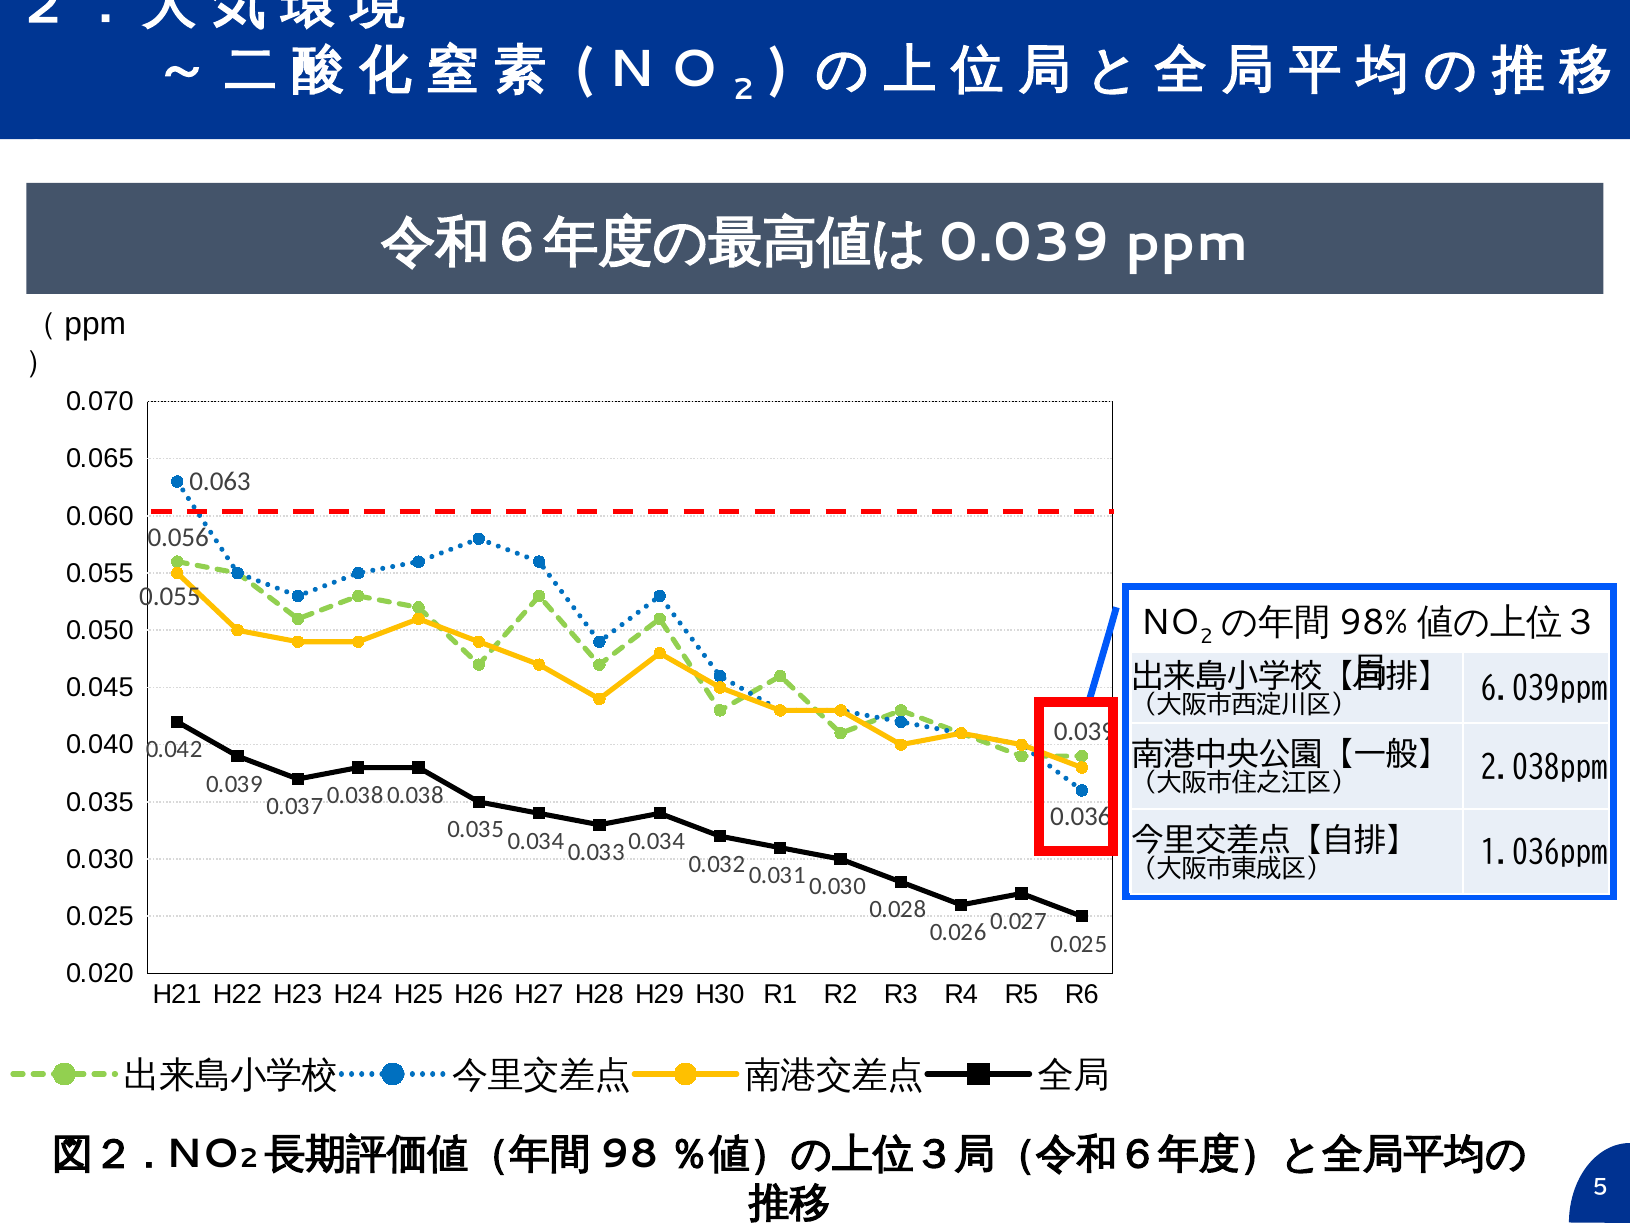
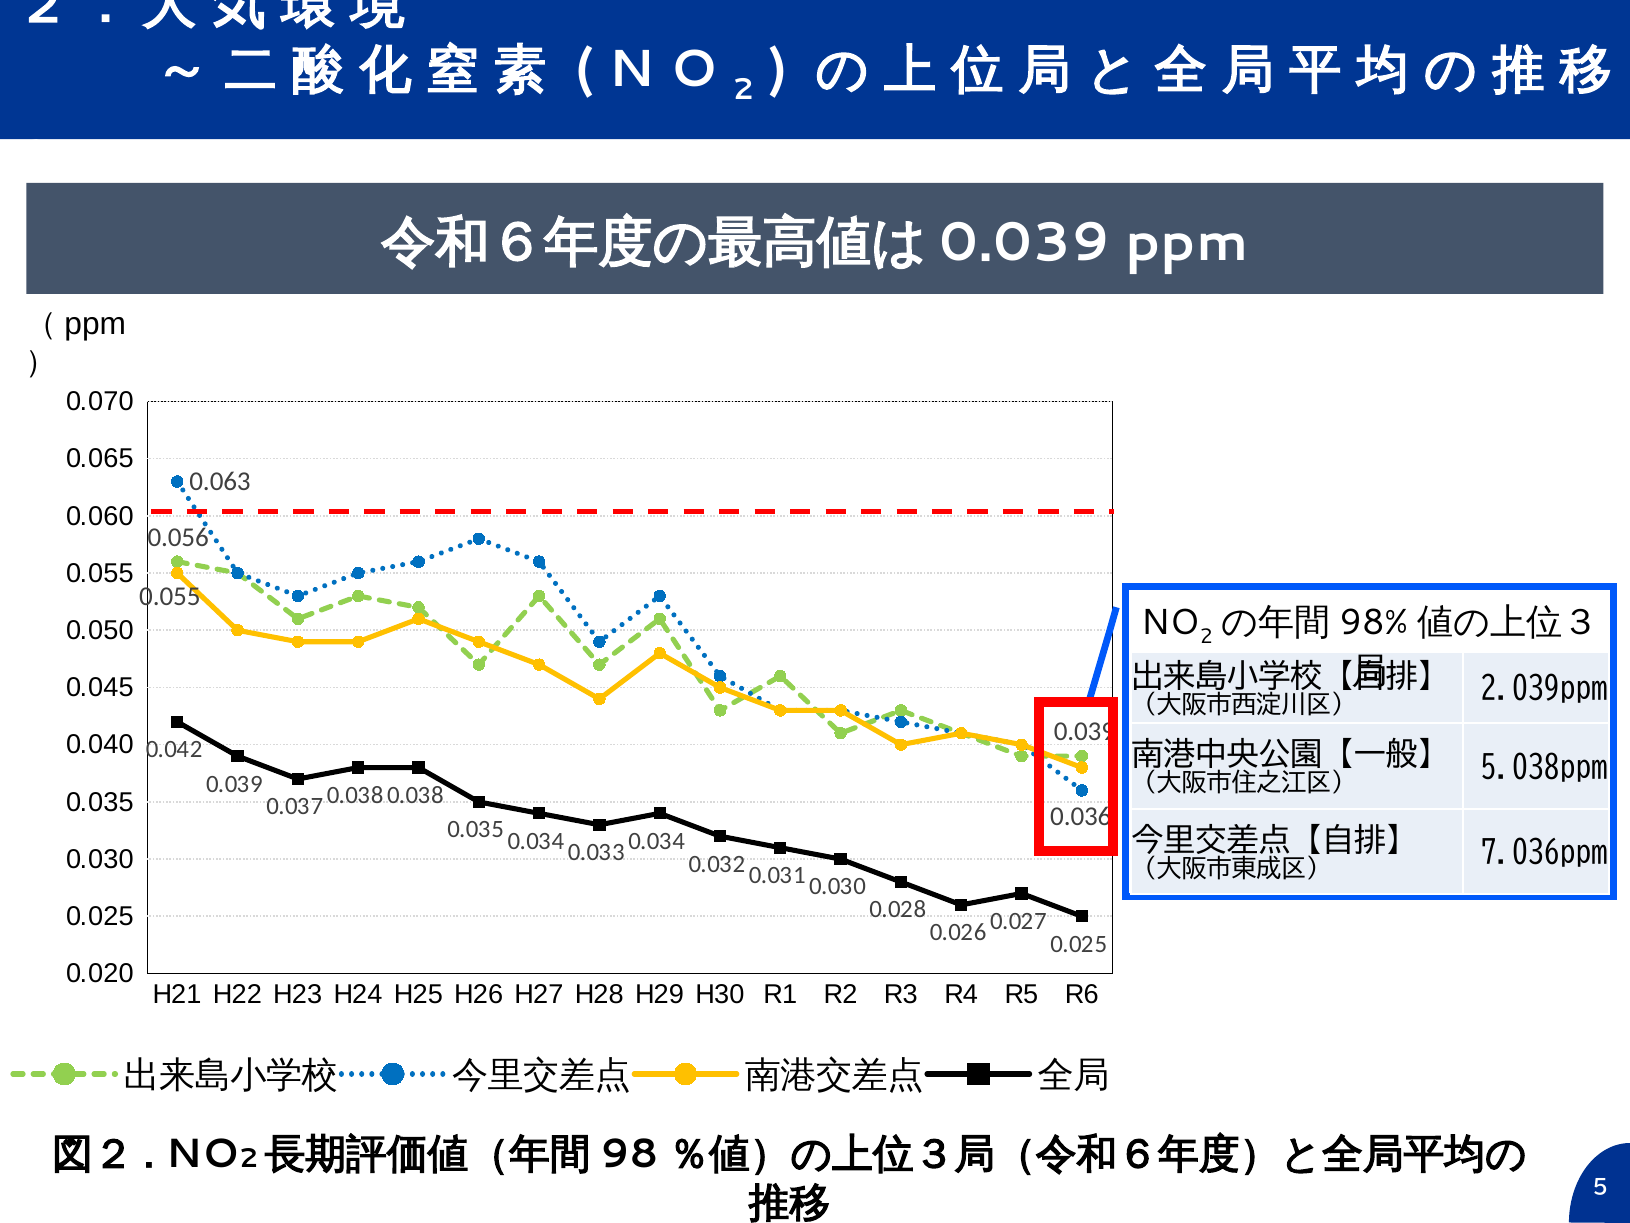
6.039ppm: 6.039ppm -> 2.039ppm (1544, 689)
2.038ppm: 2.038ppm -> 5.038ppm (1544, 768)
1.036ppm: 1.036ppm -> 7.036ppm (1544, 853)
